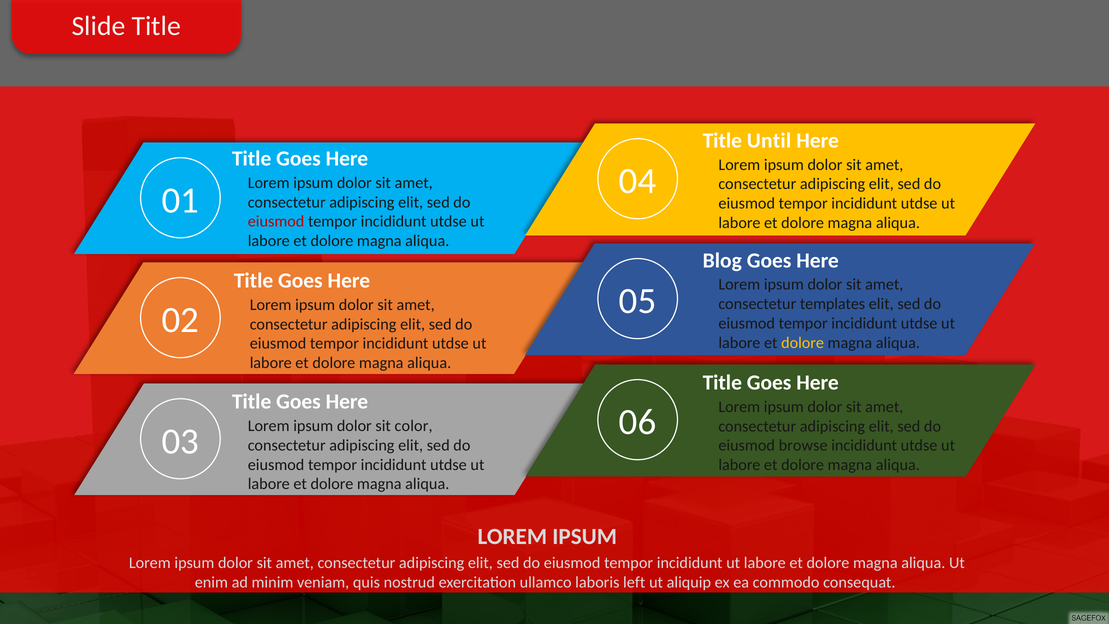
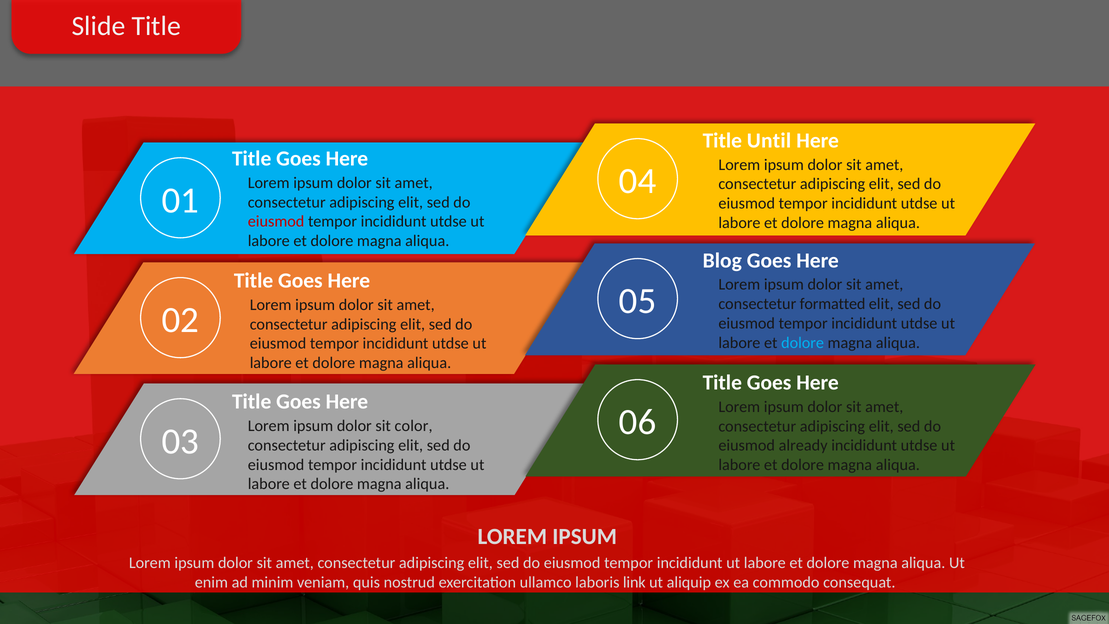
templates: templates -> formatted (833, 304)
dolore colour: yellow -> light blue (803, 343)
browse: browse -> already (803, 446)
left: left -> link (634, 582)
